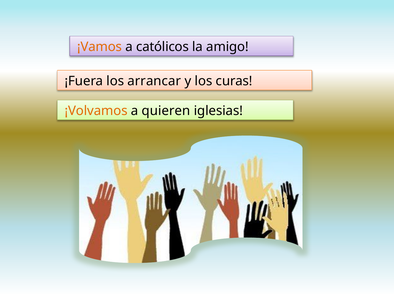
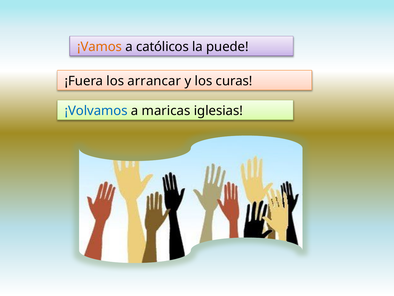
amigo: amigo -> puede (227, 47)
¡Volvamos colour: orange -> blue (96, 111)
quieren: quieren -> maricas (166, 111)
